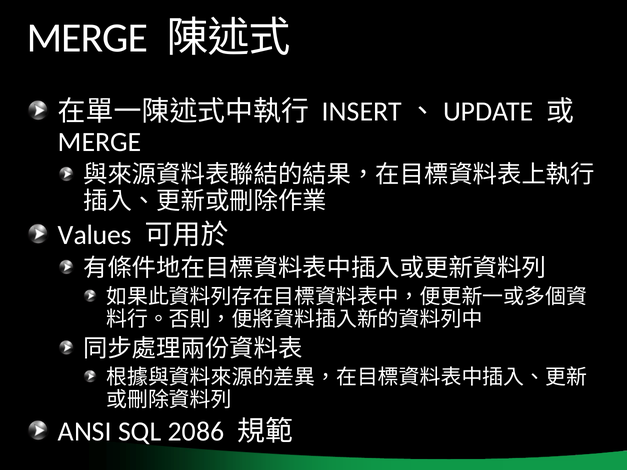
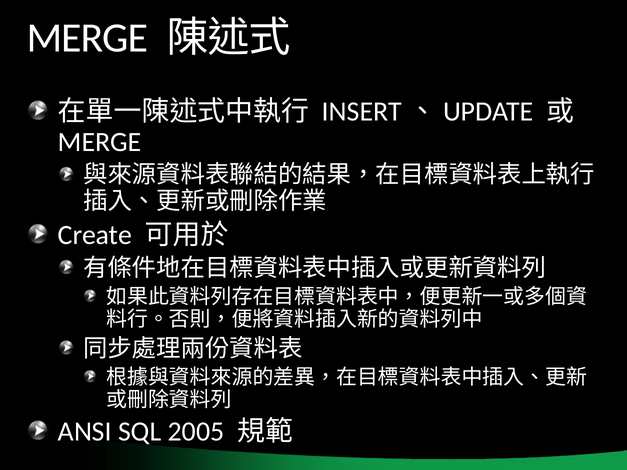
Values: Values -> Create (95, 235)
2086: 2086 -> 2005 (196, 432)
